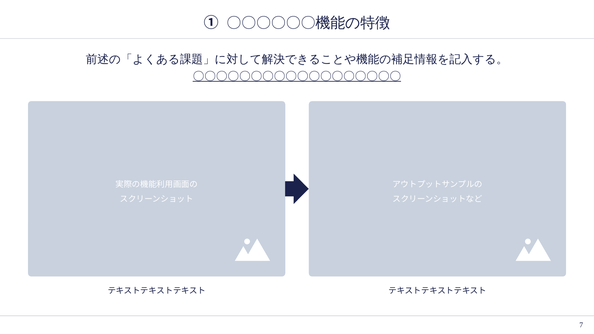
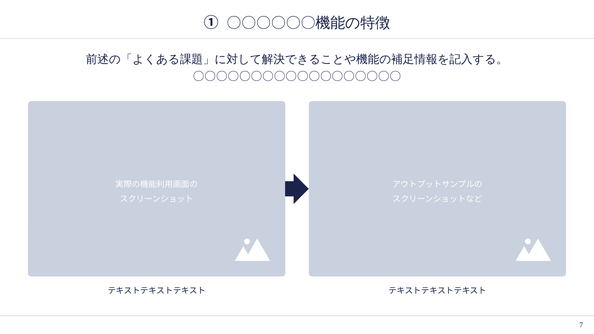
〇〇〇〇〇〇〇〇〇〇〇〇〇〇〇〇〇〇 underline: present -> none (297, 77)
